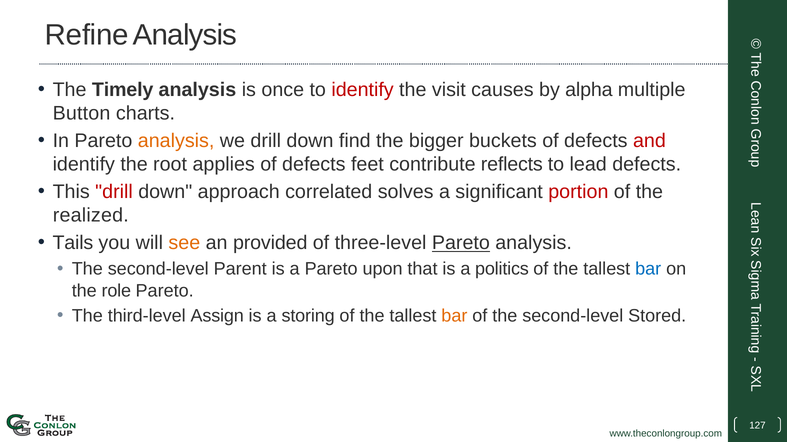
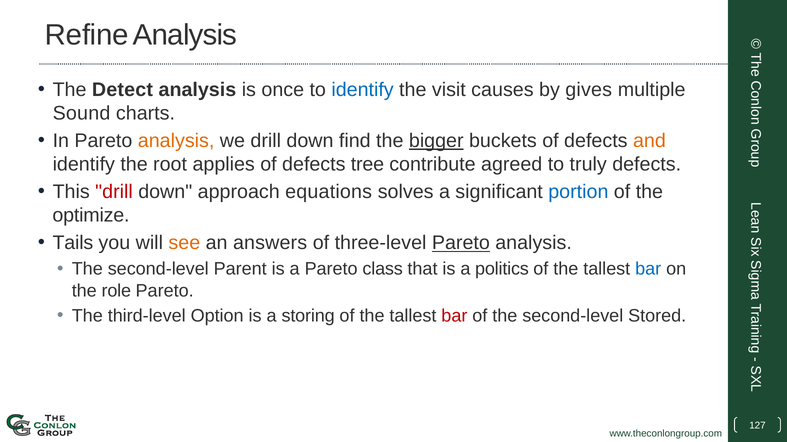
Timely: Timely -> Detect (122, 90)
identify colour: red -> blue (363, 90)
alpha: alpha -> gives (589, 90)
Button: Button -> Sound (82, 114)
bigger underline: none -> present (436, 141)
and colour: red -> orange (649, 141)
feet: feet -> tree (368, 165)
reflects: reflects -> agreed (512, 165)
lead: lead -> truly (588, 165)
correlated: correlated -> equations (329, 192)
portion colour: red -> blue (578, 192)
realized: realized -> optimize (91, 216)
provided: provided -> answers (270, 243)
upon: upon -> class (383, 269)
Assign: Assign -> Option (217, 316)
bar colour: orange -> red (454, 316)
